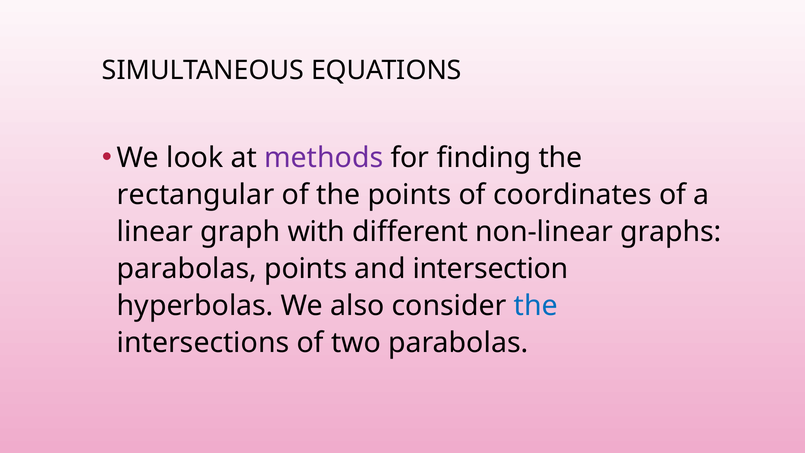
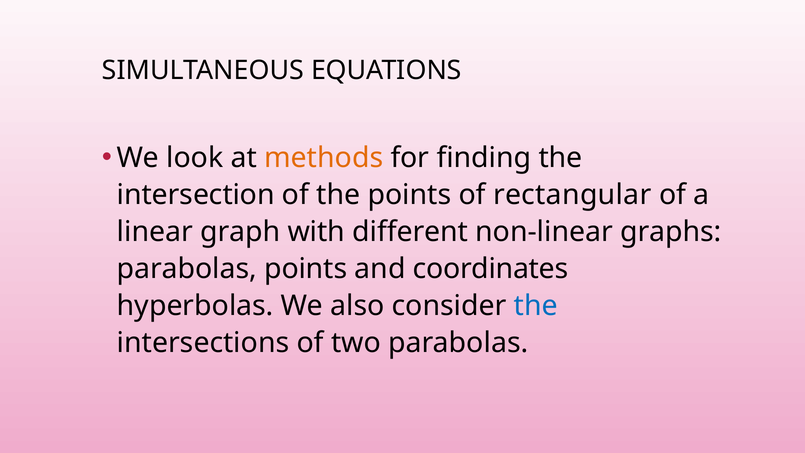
methods colour: purple -> orange (324, 158)
rectangular: rectangular -> intersection (196, 195)
coordinates: coordinates -> rectangular (572, 195)
intersection: intersection -> coordinates (490, 269)
